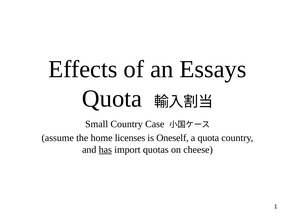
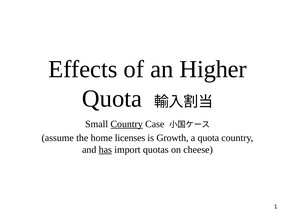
Essays: Essays -> Higher (213, 69)
Country underline: none -> present (127, 124)
Oneself: Oneself -> Growth (172, 138)
